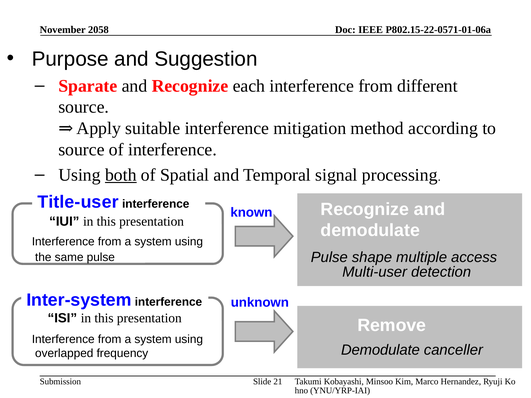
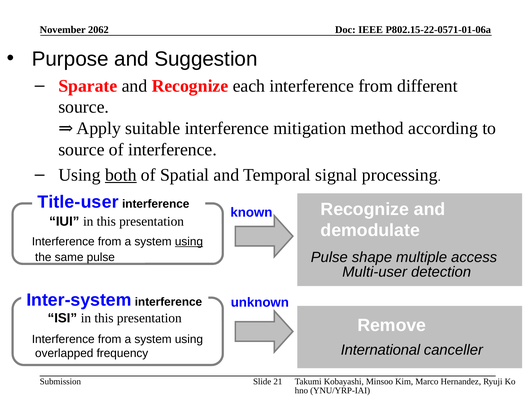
2058: 2058 -> 2062 (98, 30)
using underline: none -> present (189, 242)
Demodulate: Demodulate -> International (380, 350)
